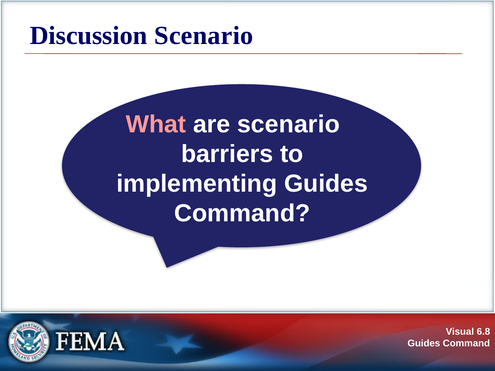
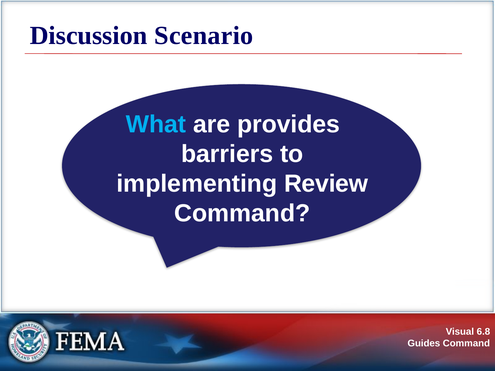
What colour: pink -> light blue (156, 124)
are scenario: scenario -> provides (289, 124)
implementing Guides: Guides -> Review (326, 184)
